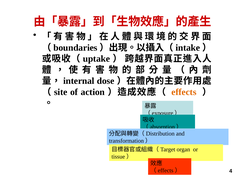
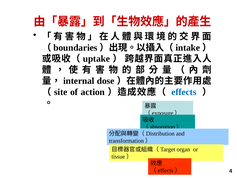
effects colour: orange -> blue (184, 92)
